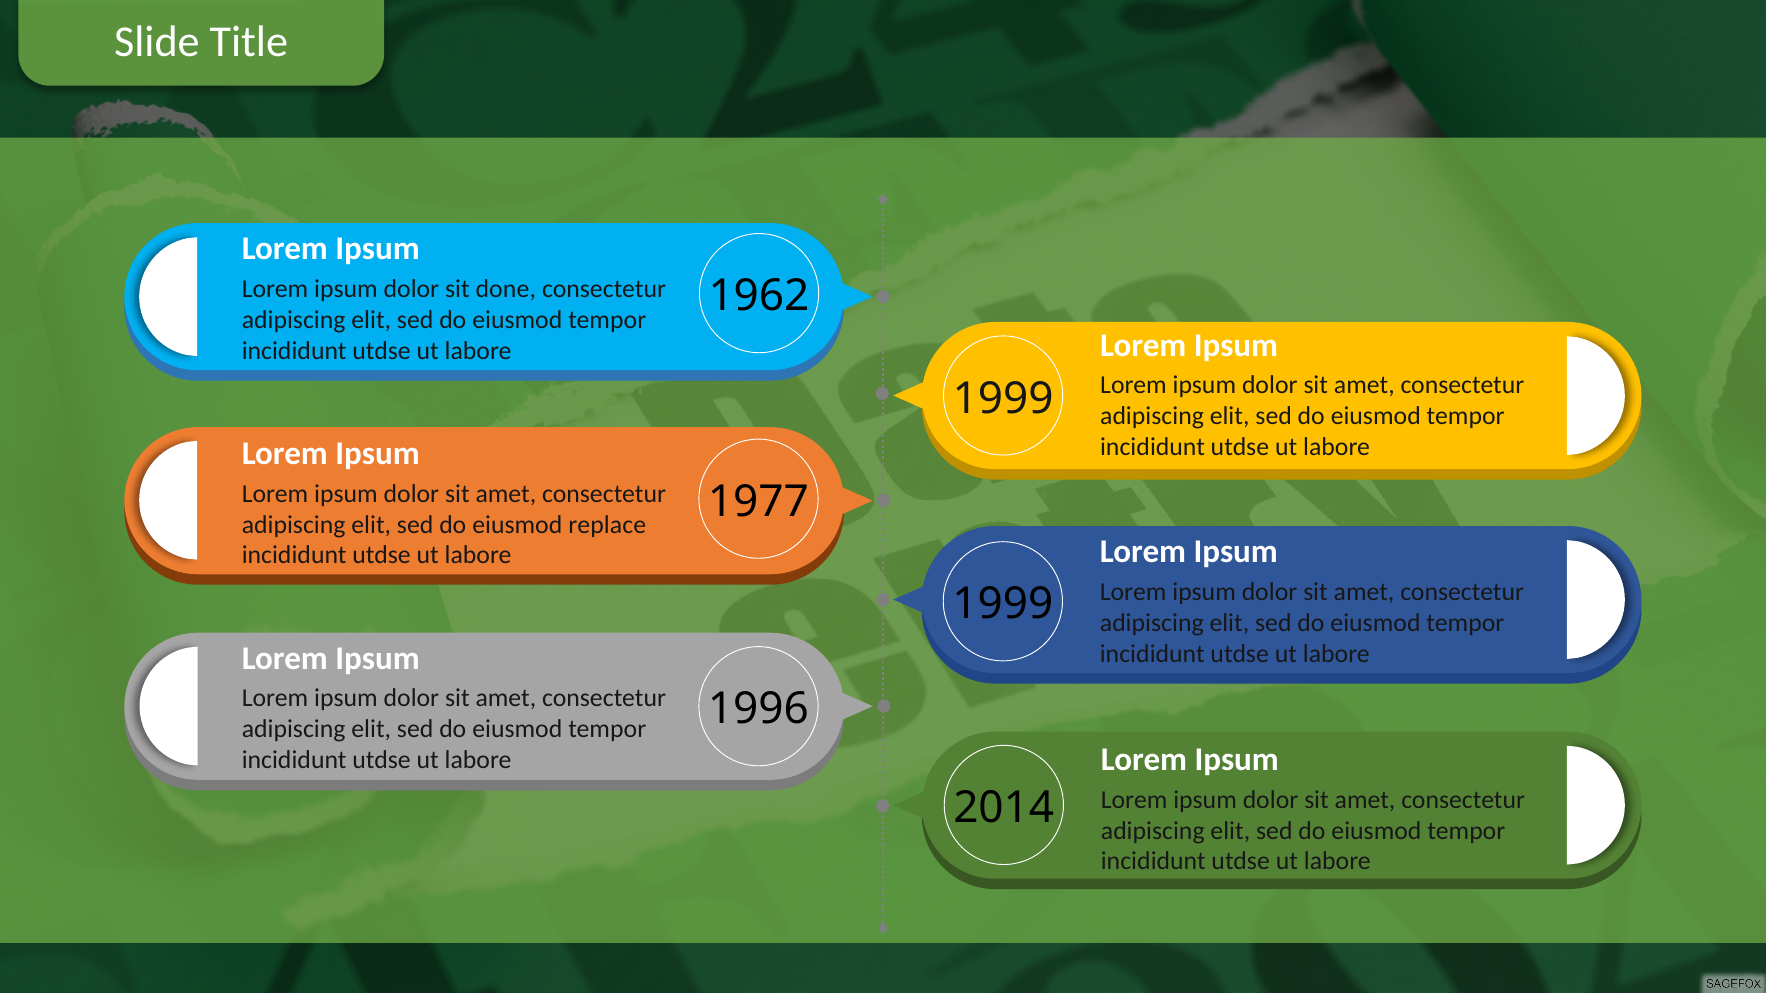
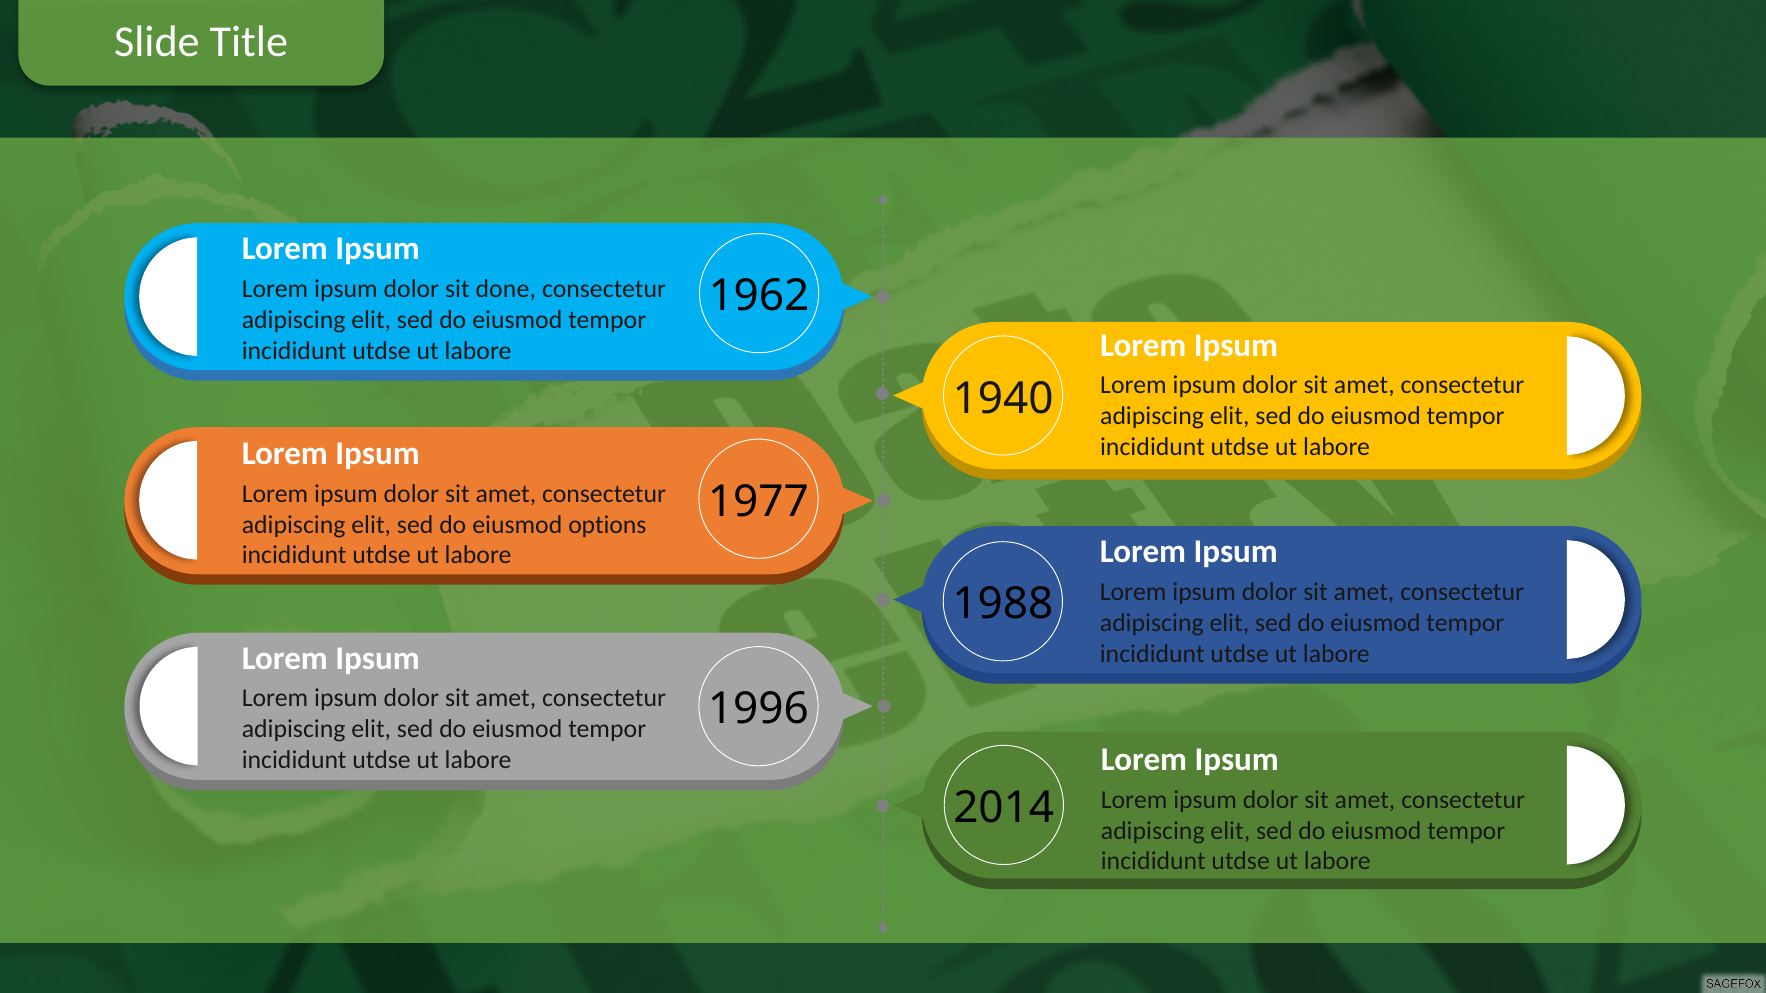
1999: 1999 -> 1940 (1003, 399)
replace: replace -> options (607, 525)
1999: 1999 -> 1988 (1003, 605)
